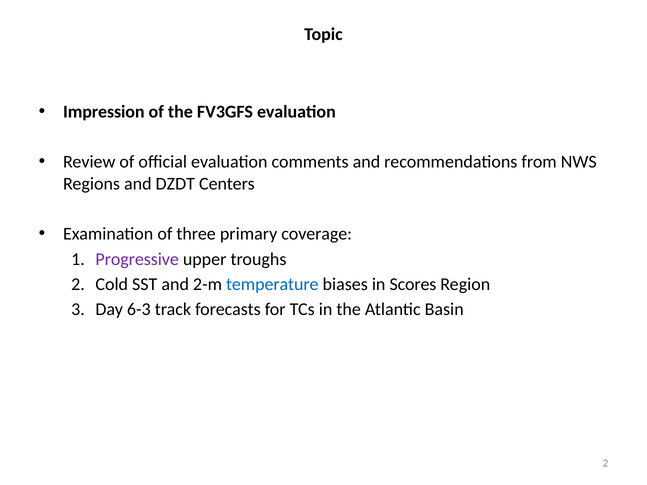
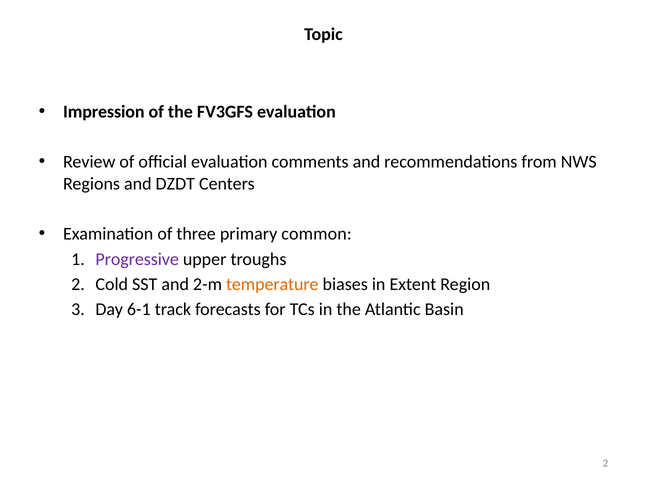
coverage: coverage -> common (317, 234)
temperature colour: blue -> orange (272, 284)
Scores: Scores -> Extent (413, 284)
6-3: 6-3 -> 6-1 (139, 310)
